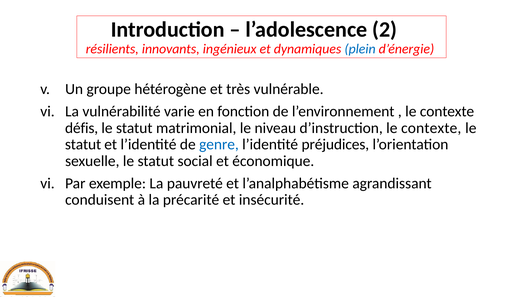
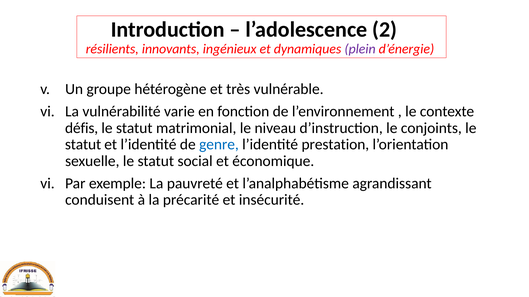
plein colour: blue -> purple (360, 49)
d’instruction le contexte: contexte -> conjoints (431, 128)
préjudices: préjudices -> prestation (335, 145)
